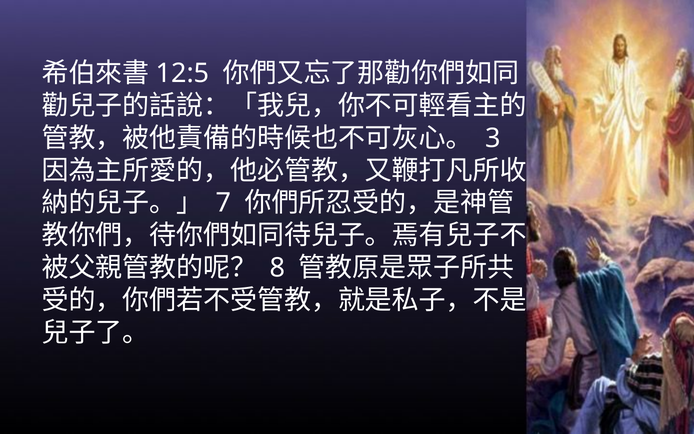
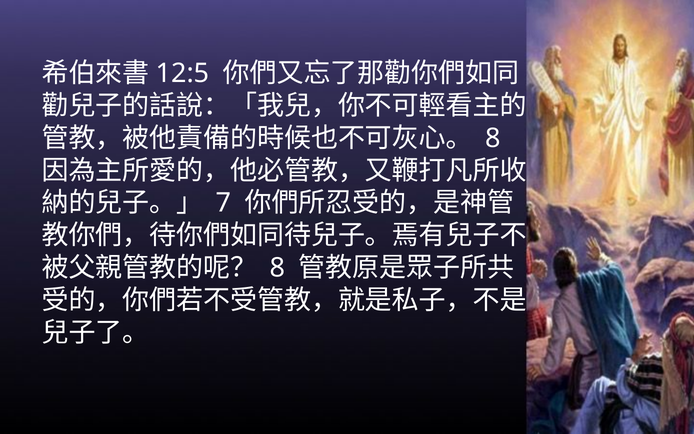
3: 3 -> 8 (493, 138)
